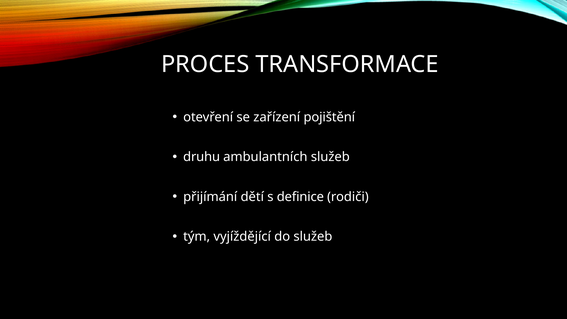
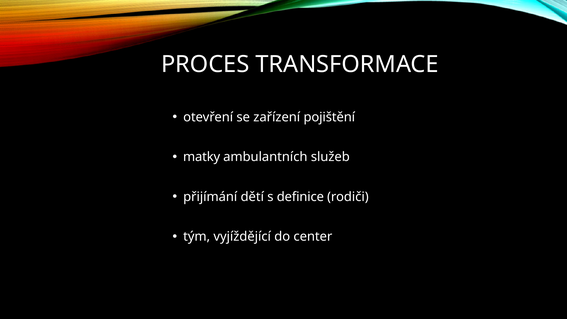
druhu: druhu -> matky (202, 157)
do služeb: služeb -> center (313, 237)
